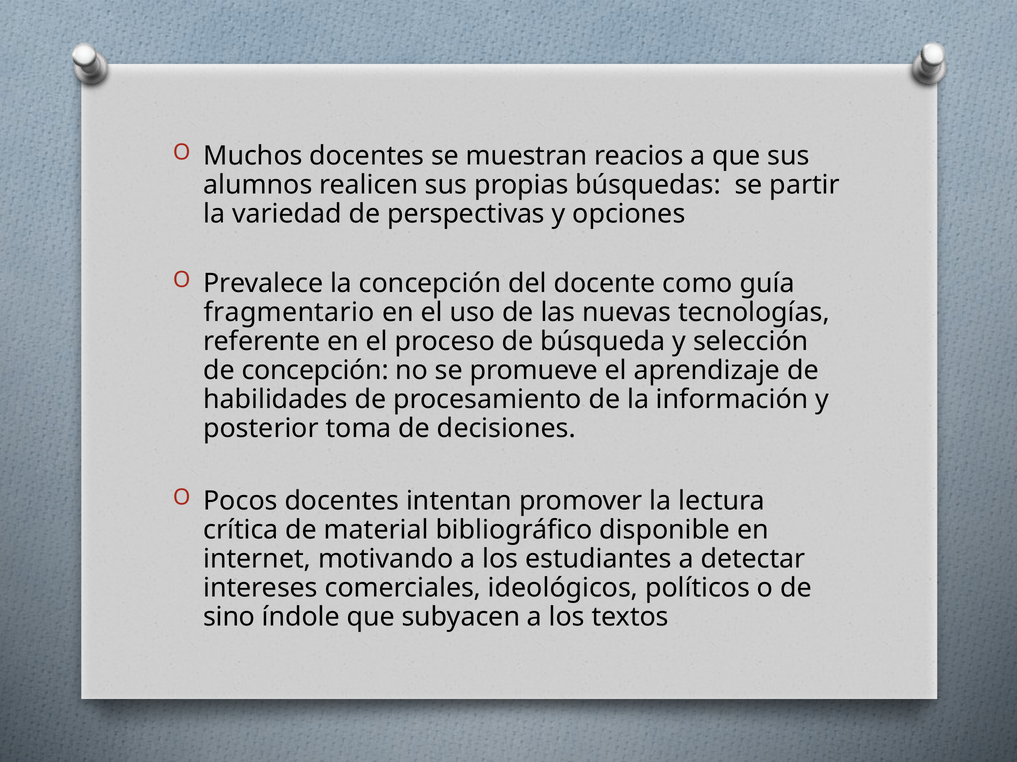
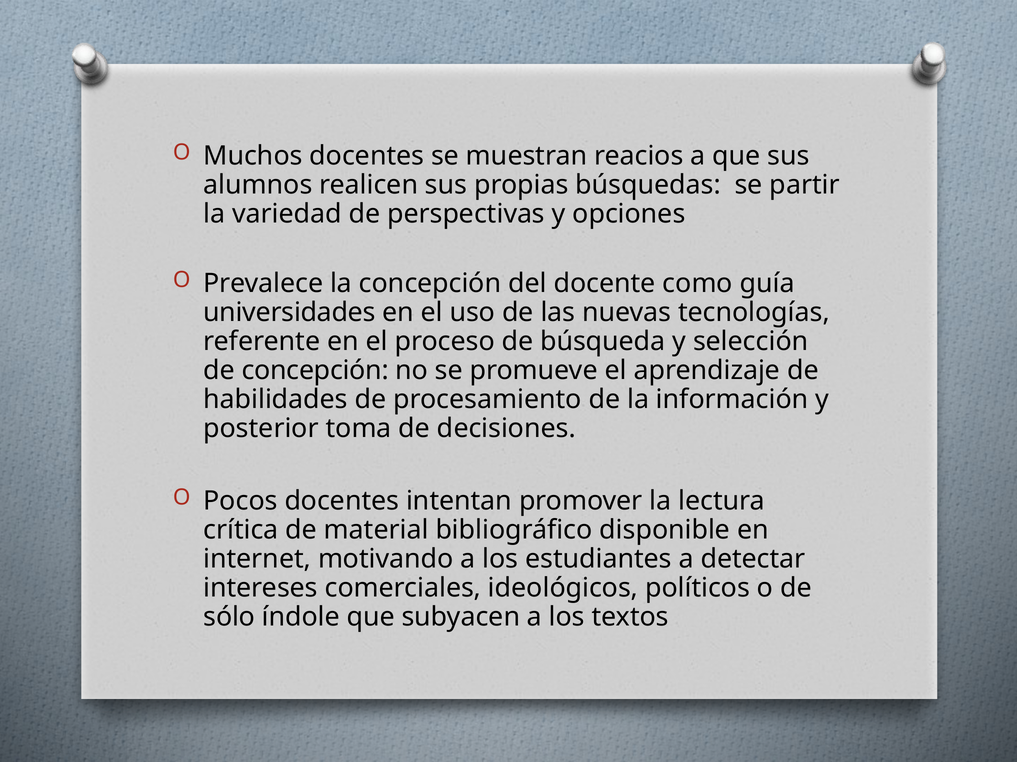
fragmentario: fragmentario -> universidades (289, 313)
sino: sino -> sólo (229, 617)
